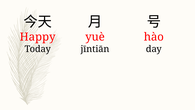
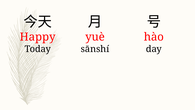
jīntiān: jīntiān -> sānshí (95, 49)
